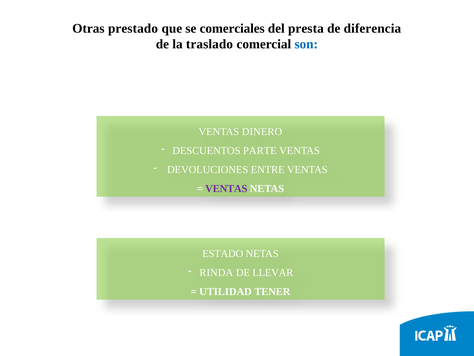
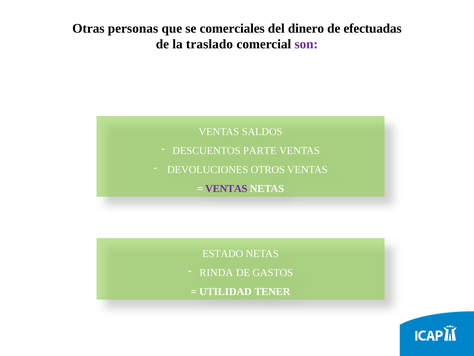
prestado: prestado -> personas (133, 28)
presta: presta -> dinero (306, 28)
diferencia: diferencia -> efectuadas (373, 28)
son colour: blue -> purple (306, 44)
DINERO: DINERO -> SALDOS (262, 132)
ENTRE: ENTRE -> OTROS (268, 169)
LLEVAR: LLEVAR -> GASTOS (273, 272)
